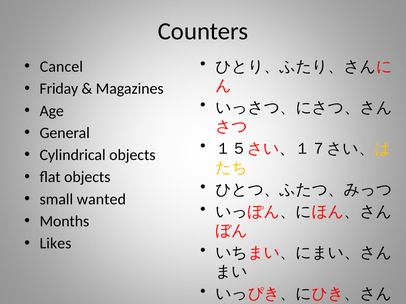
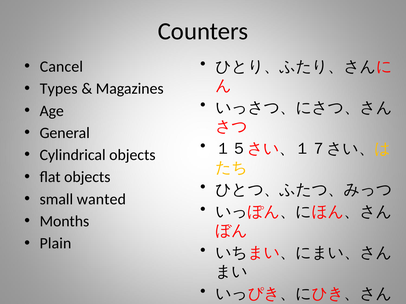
Friday: Friday -> Types (59, 89)
Likes: Likes -> Plain (55, 244)
